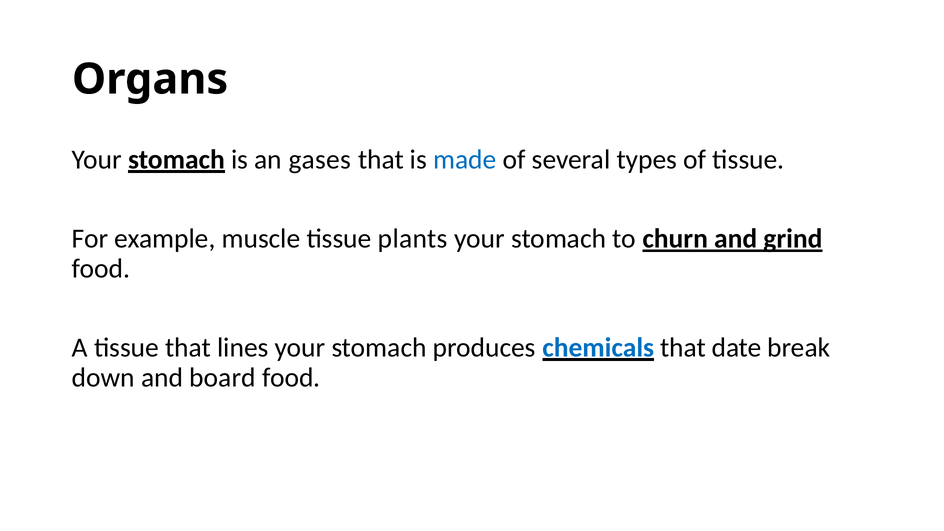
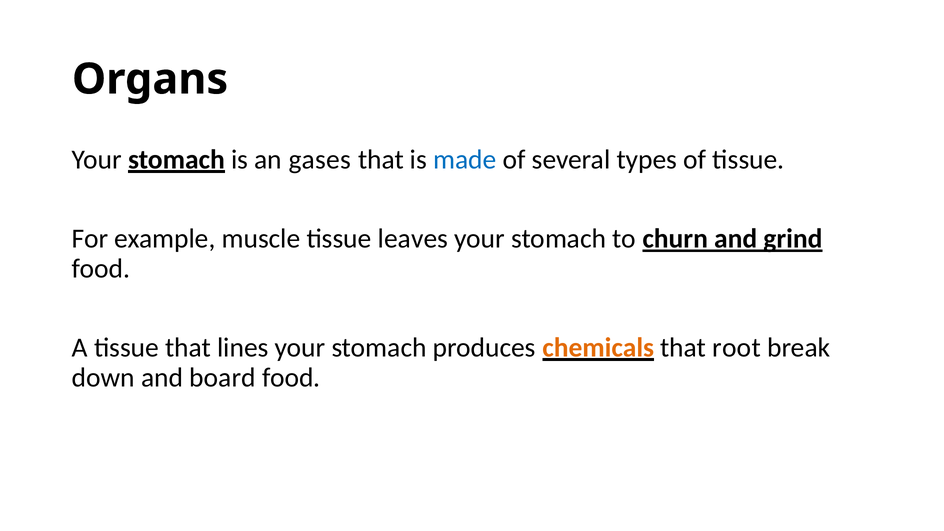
plants: plants -> leaves (413, 239)
chemicals colour: blue -> orange (598, 348)
date: date -> root (736, 348)
